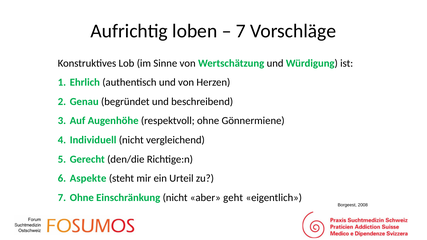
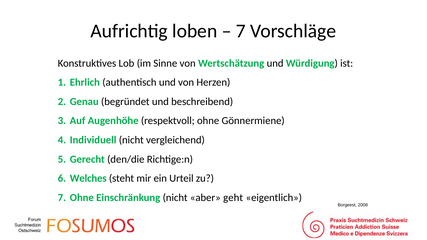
Aspekte: Aspekte -> Welches (88, 179)
